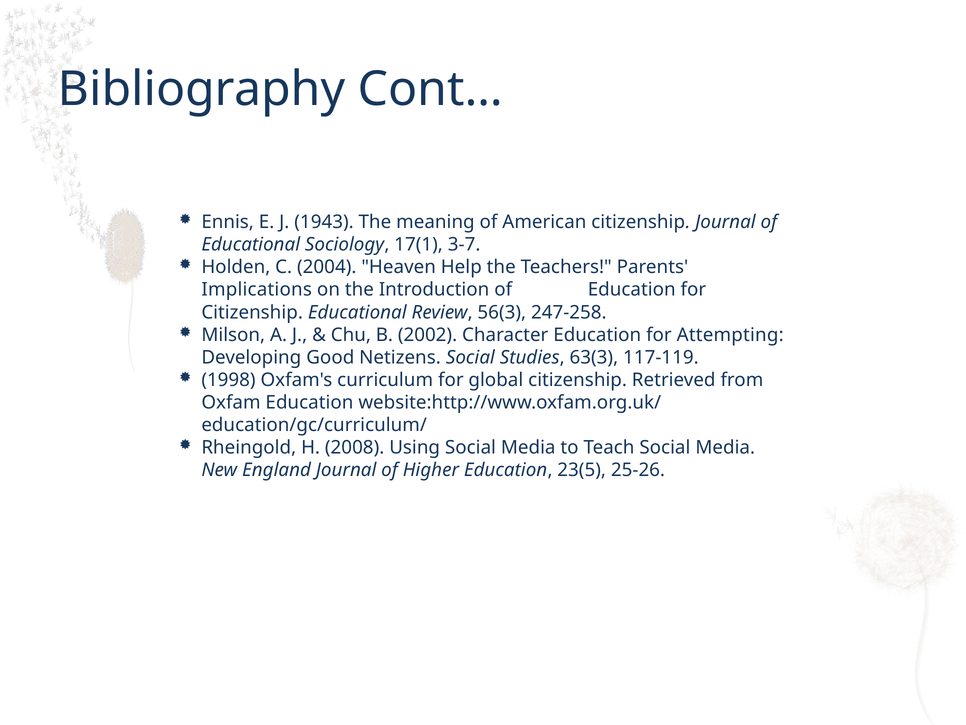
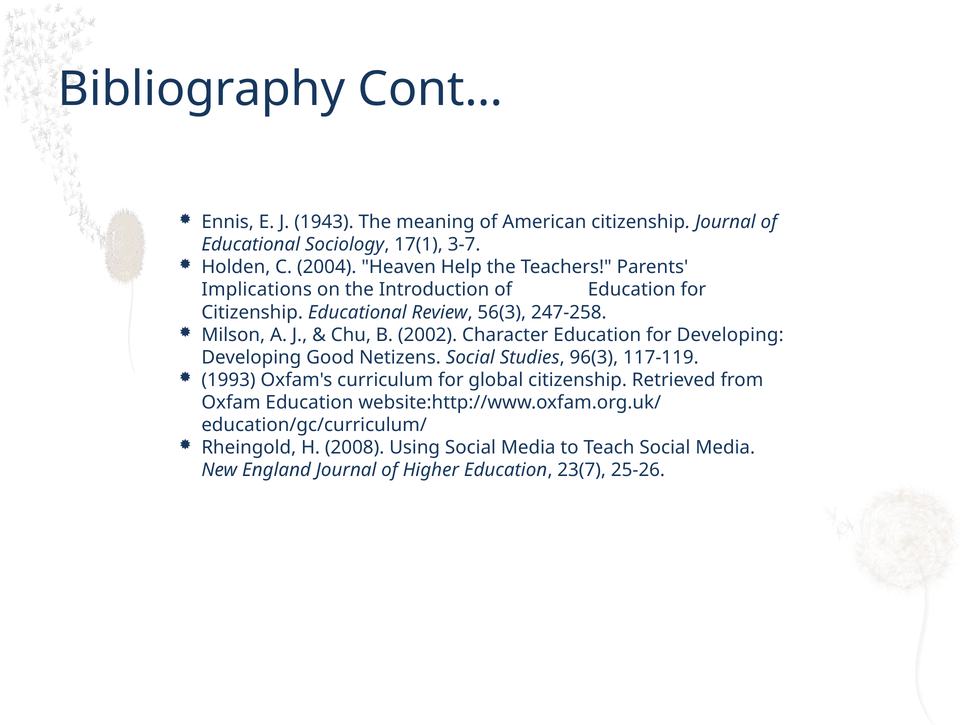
for Attempting: Attempting -> Developing (730, 335)
63(3: 63(3 -> 96(3 (594, 357)
1998: 1998 -> 1993 (228, 380)
23(5: 23(5 -> 23(7 (582, 470)
